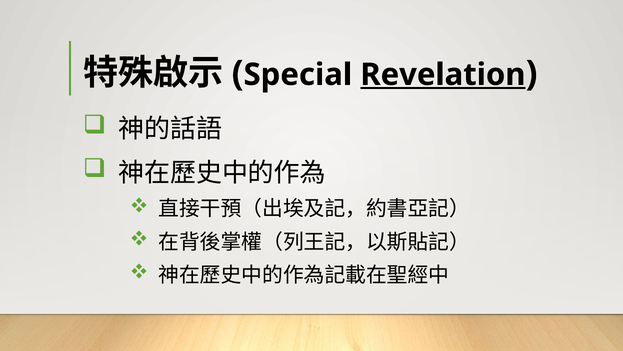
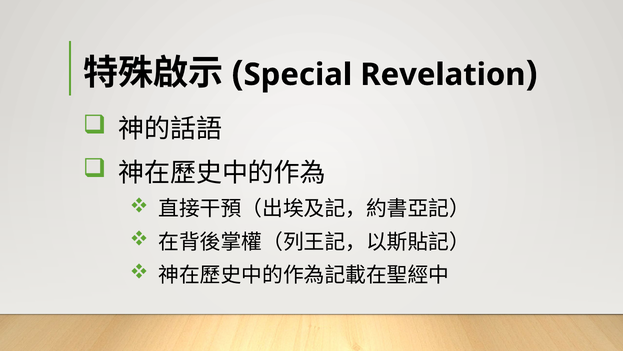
Revelation underline: present -> none (443, 75)
